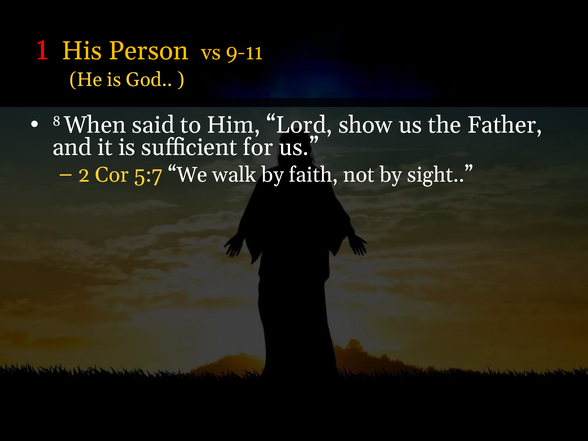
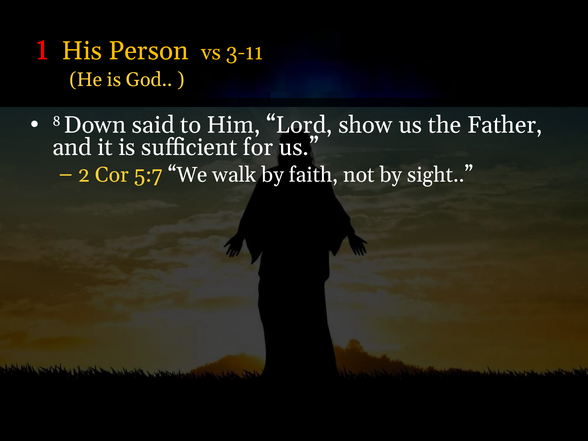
9-11: 9-11 -> 3-11 (245, 53)
When: When -> Down (95, 125)
